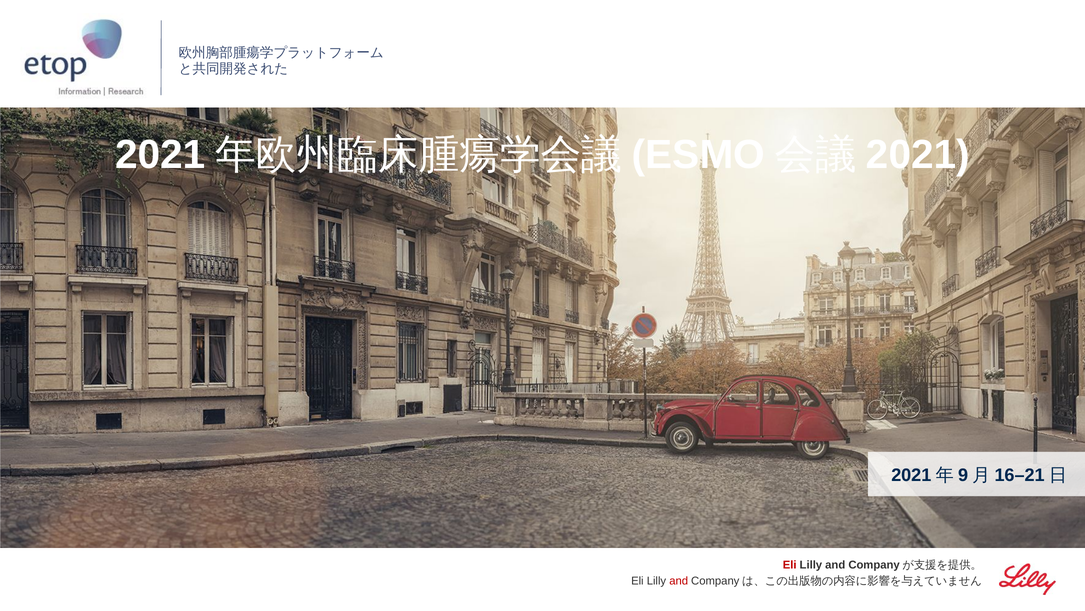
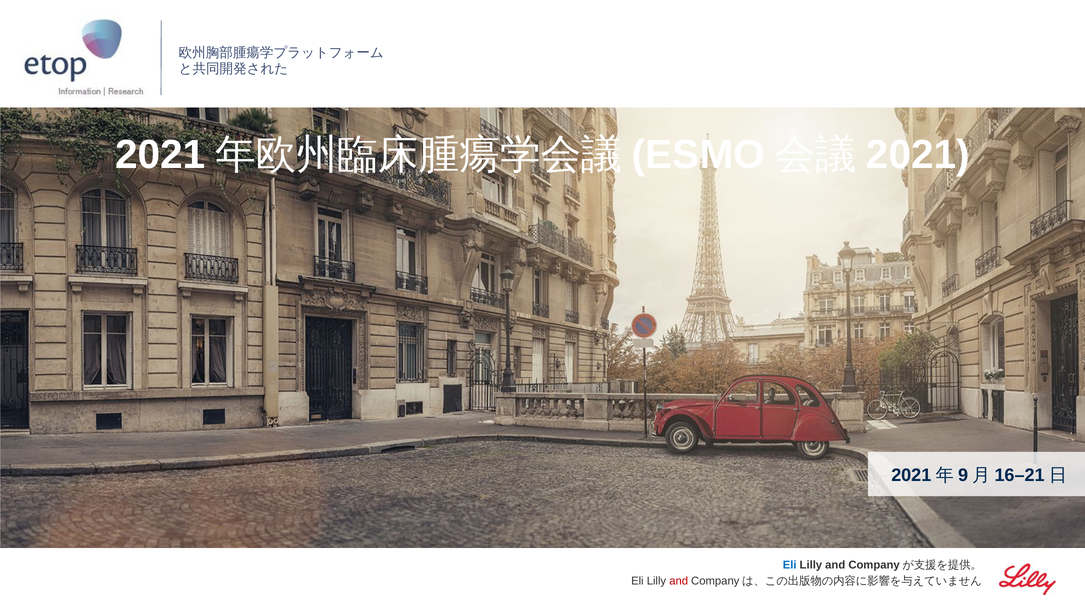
Eli colour: red -> blue (790, 564)
